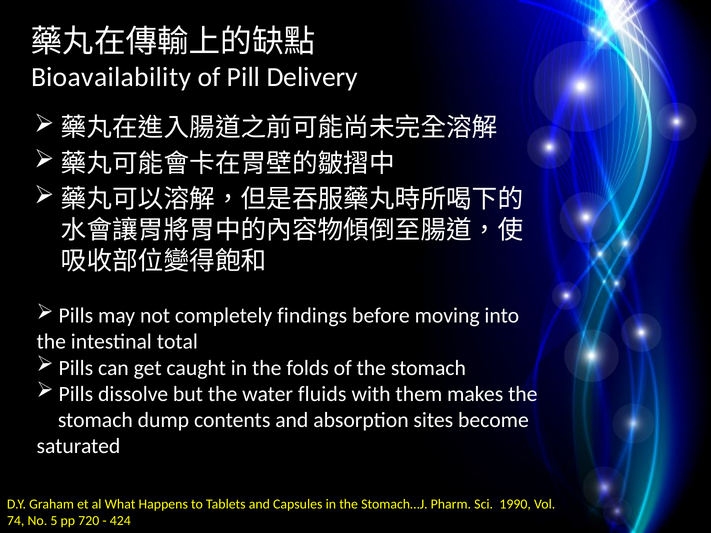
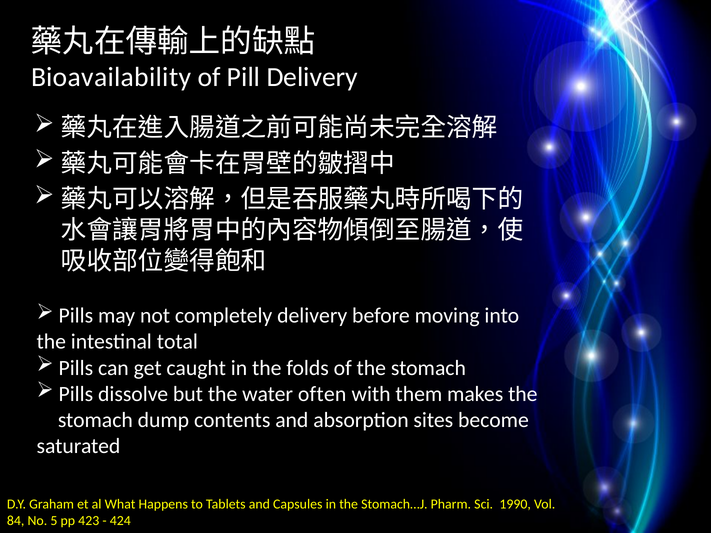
completely findings: findings -> delivery (312, 316)
fluids: fluids -> often (322, 394)
74: 74 -> 84 (16, 521)
720: 720 -> 423 (89, 521)
